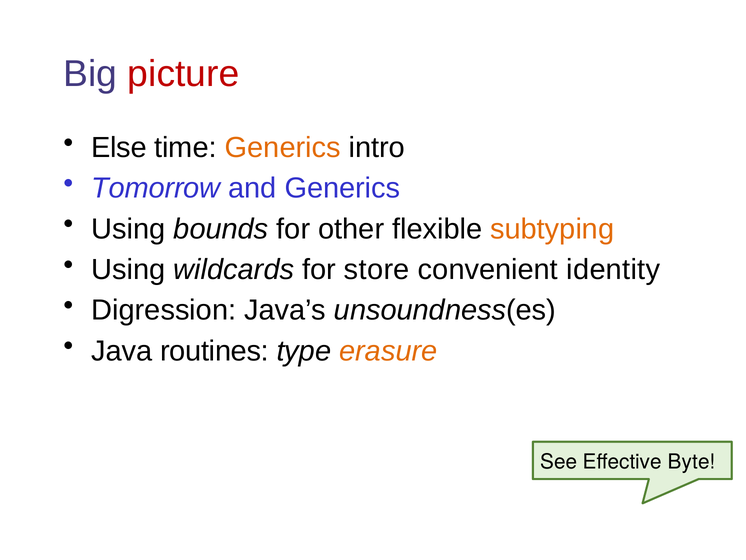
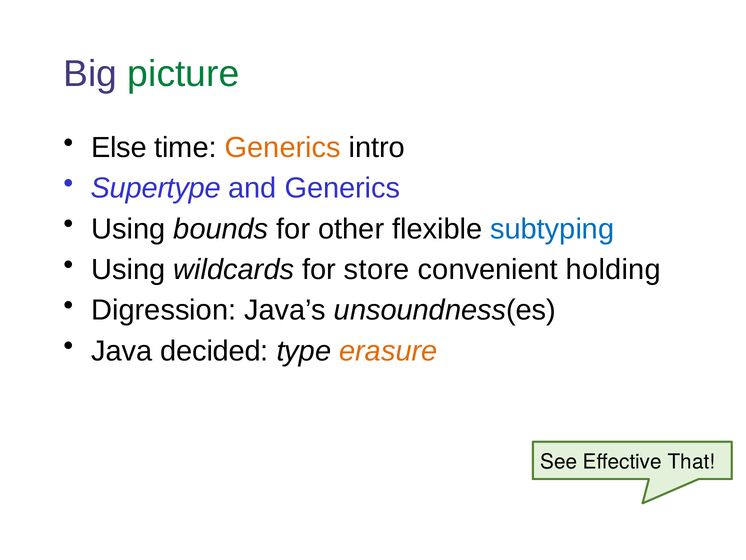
picture colour: red -> green (183, 74)
Tomorrow: Tomorrow -> Supertype (156, 188)
subtyping colour: orange -> blue (552, 229)
identity: identity -> holding (613, 269)
routines: routines -> decided (214, 351)
Byte: Byte -> That (692, 461)
